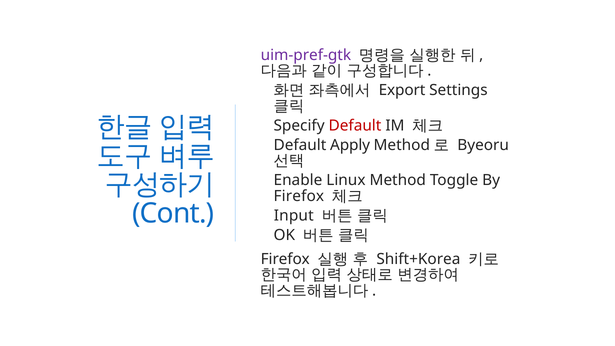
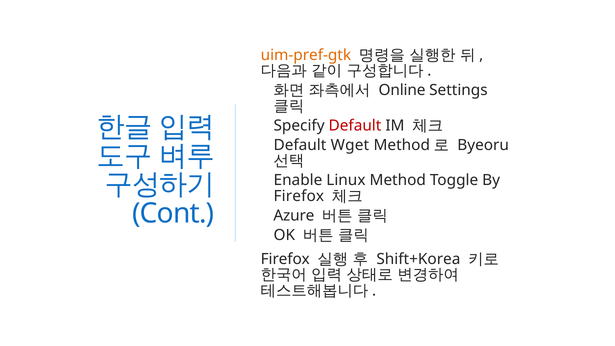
uim-pref-gtk colour: purple -> orange (306, 55)
Export: Export -> Online (402, 90)
Apply: Apply -> Wget (350, 145)
Input: Input -> Azure (294, 215)
